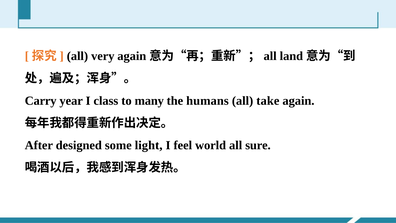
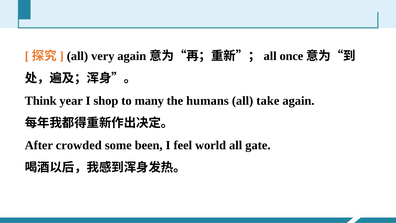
land: land -> once (291, 56)
Carry: Carry -> Think (41, 101)
class: class -> shop (106, 101)
designed: designed -> crowded (79, 145)
light: light -> been (149, 145)
sure: sure -> gate (258, 145)
